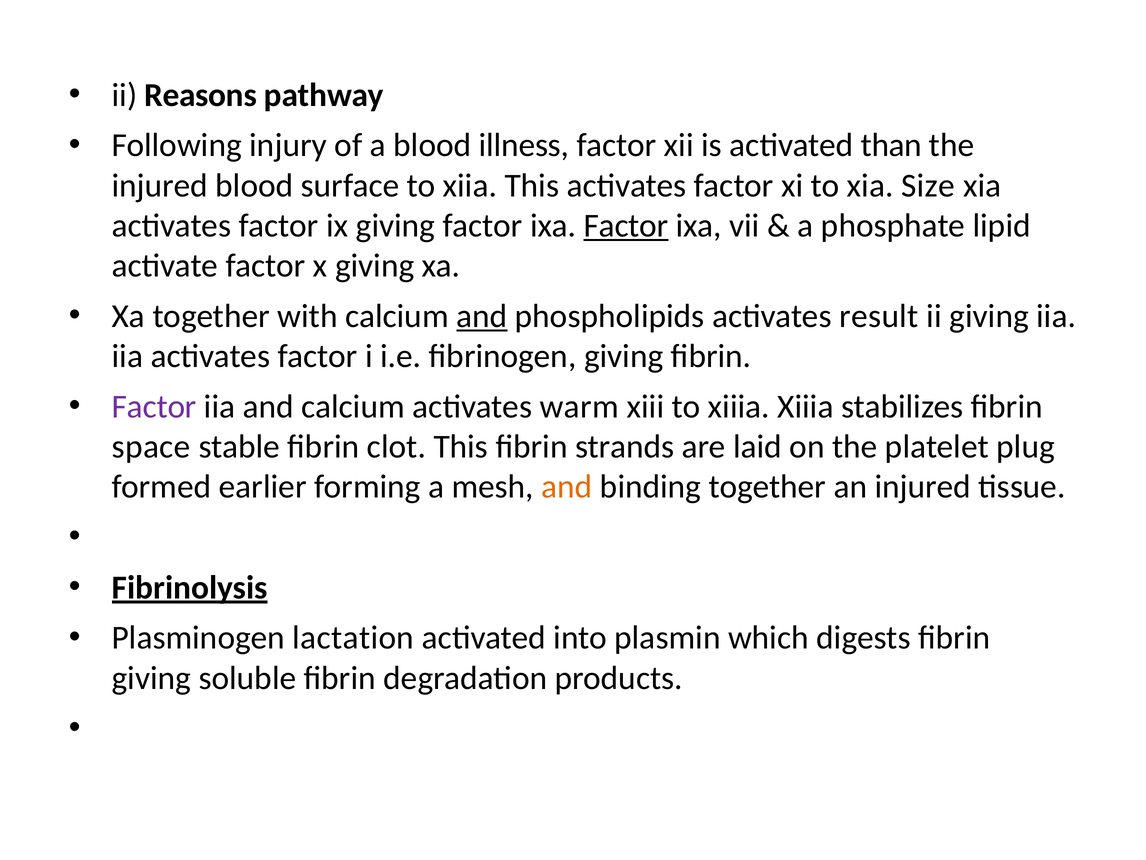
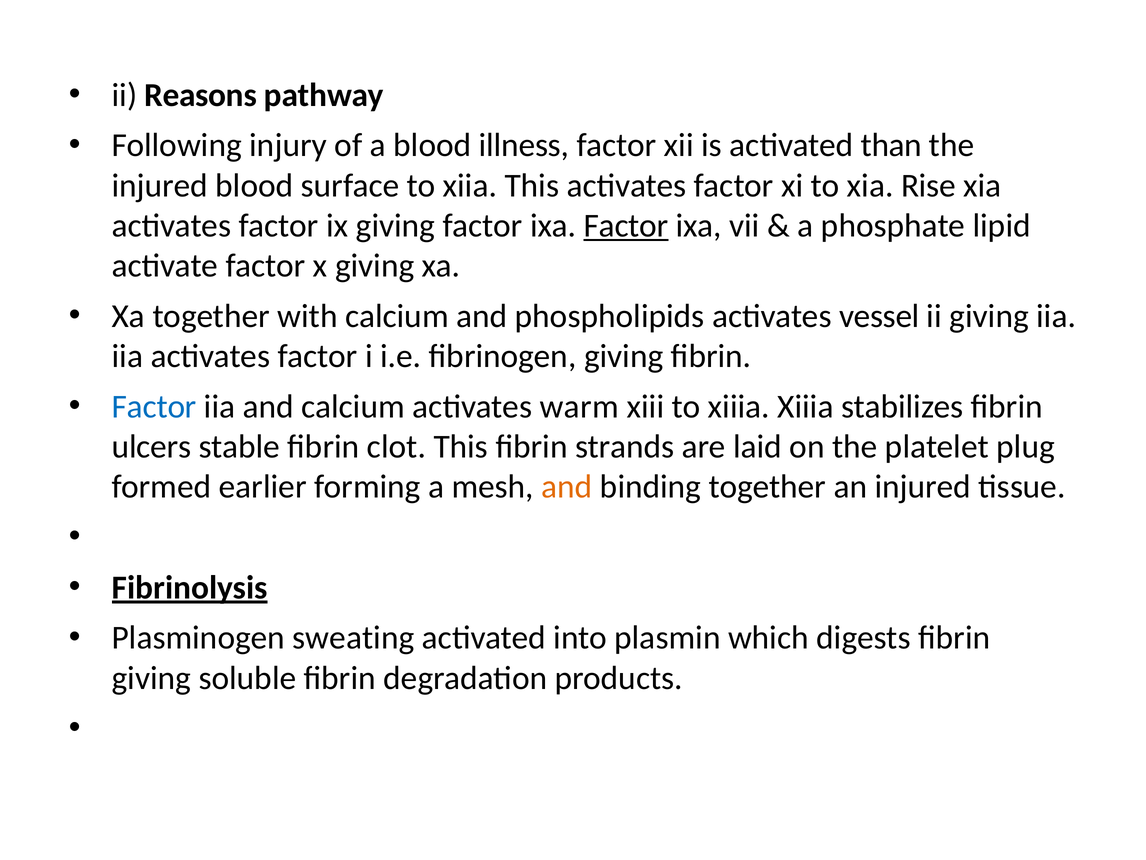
Size: Size -> Rise (928, 185)
and underline: present -> none (482, 316)
result: result -> vessel (879, 316)
Factor colour: purple -> blue (154, 406)
space: space -> ulcers (151, 446)
lactation: lactation -> sweating (353, 637)
